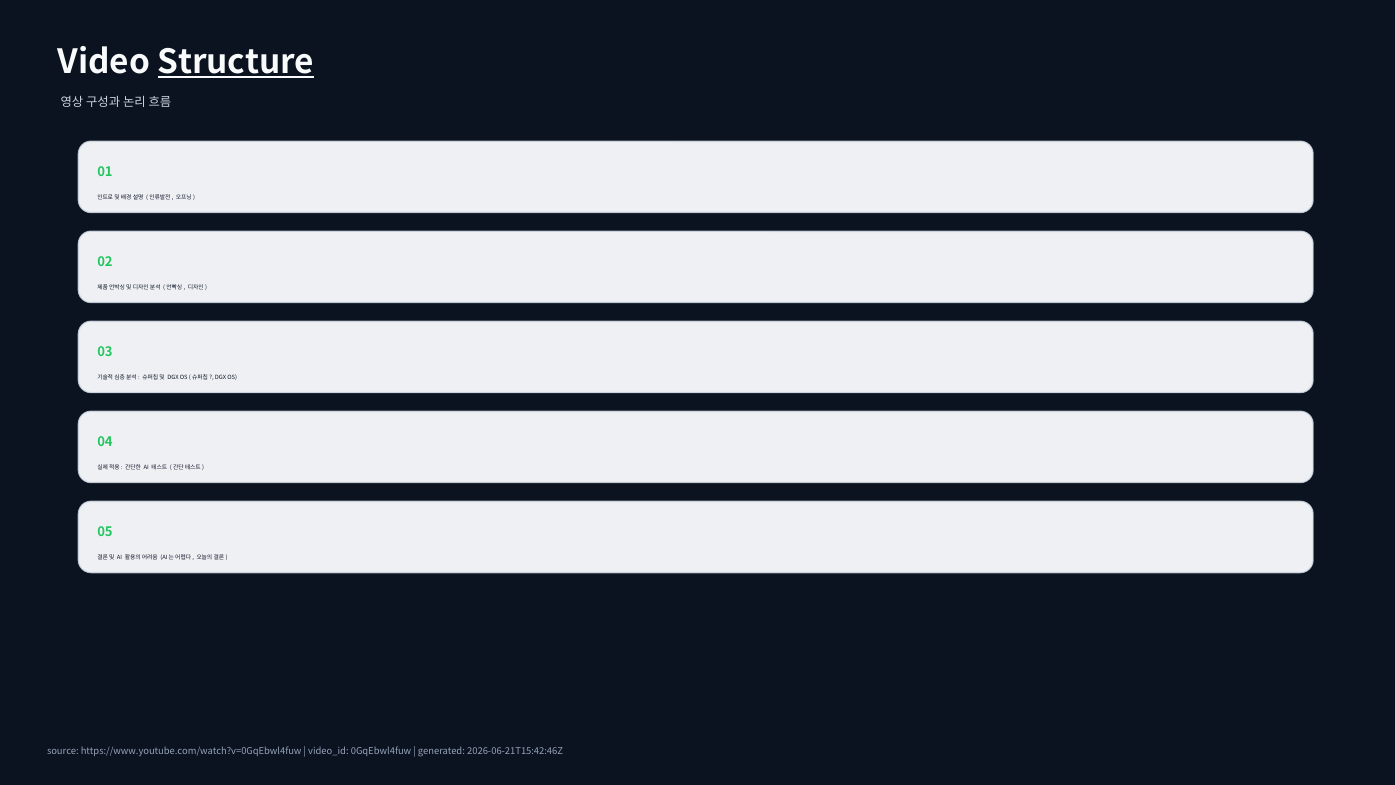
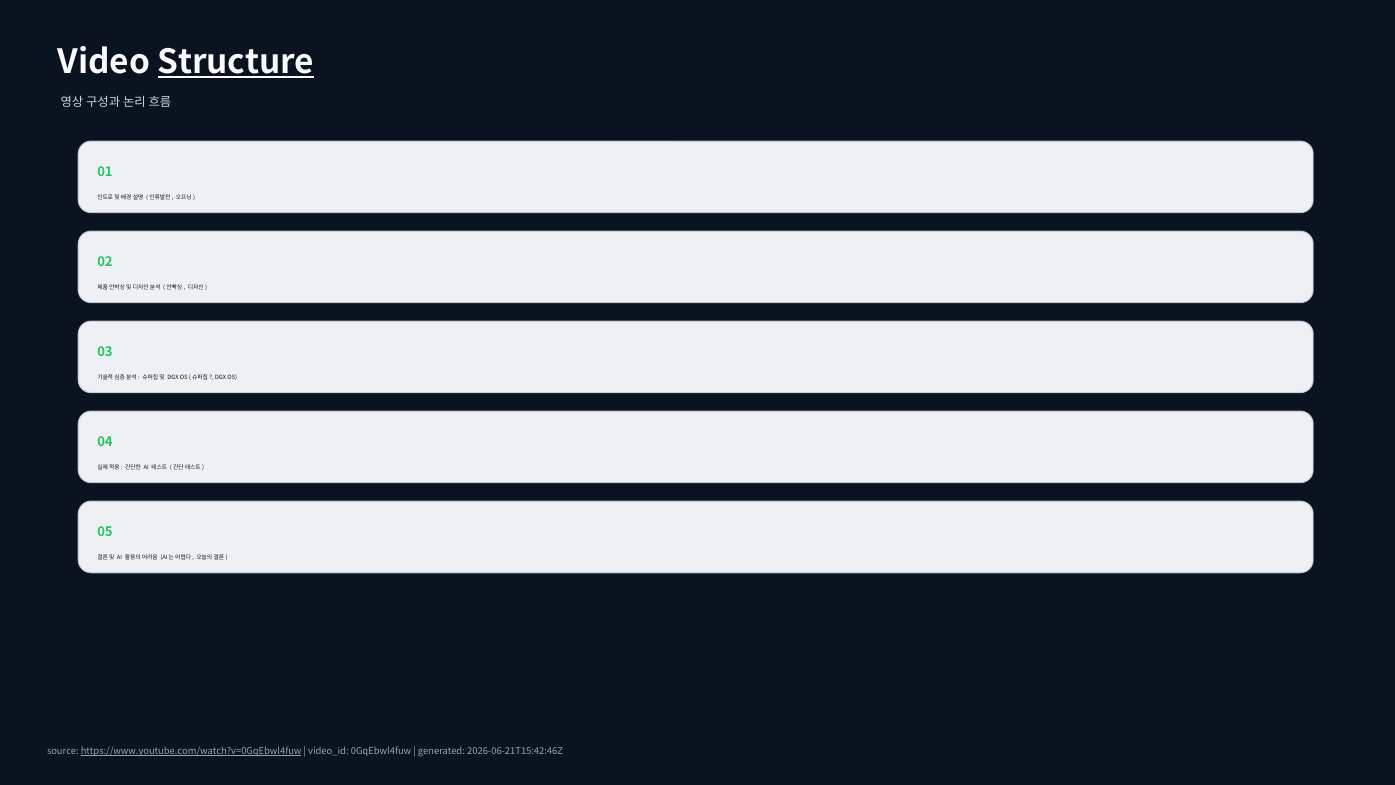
https://www.youtube.com/watch?v=0GqEbwl4fuw underline: none -> present (191, 751)
